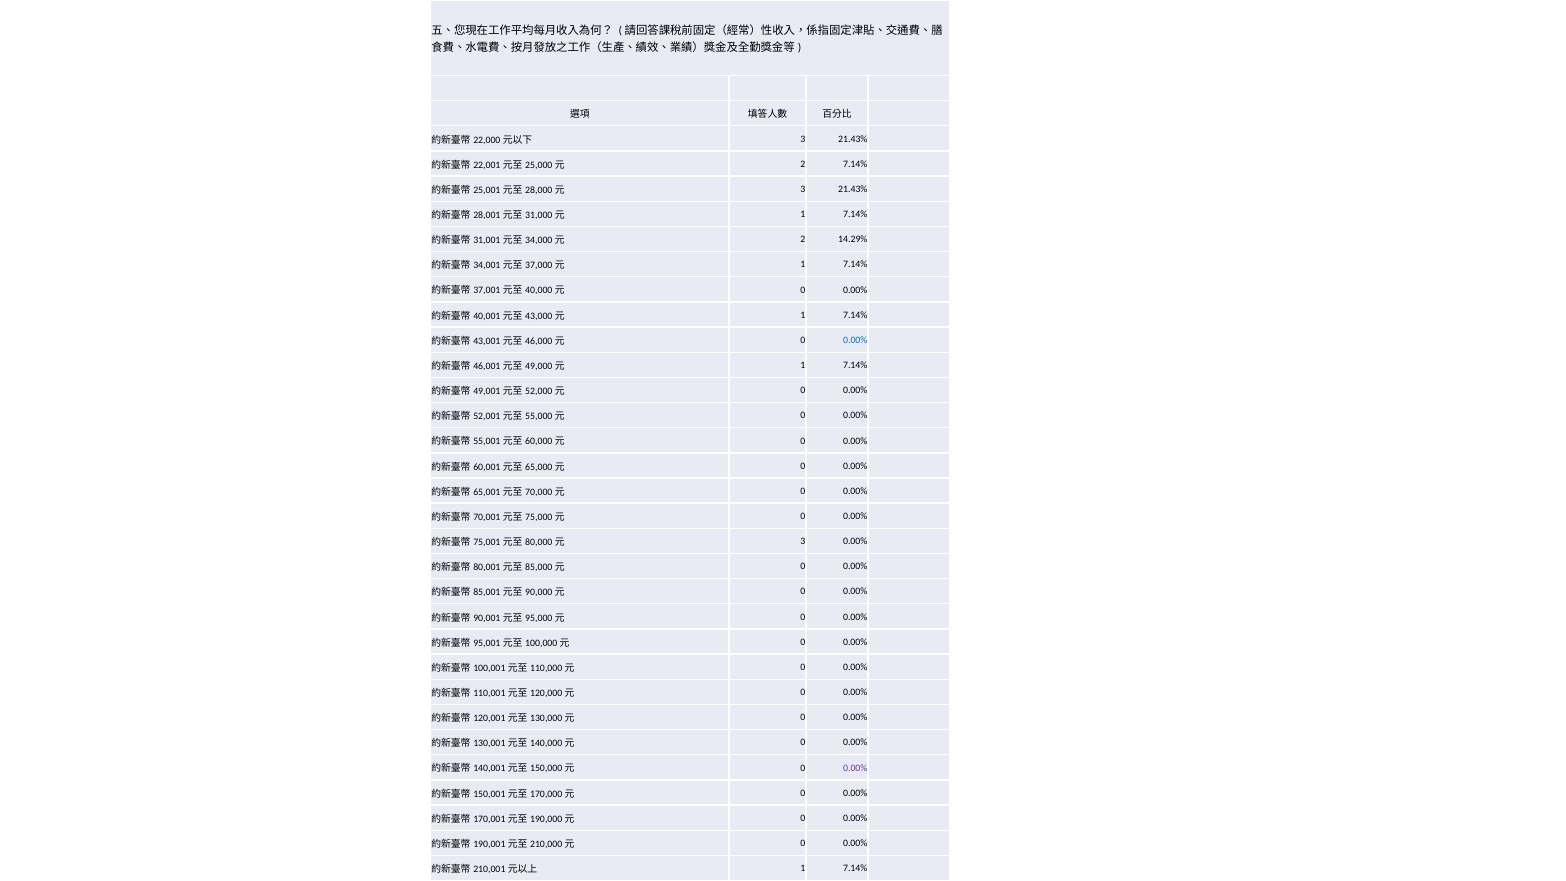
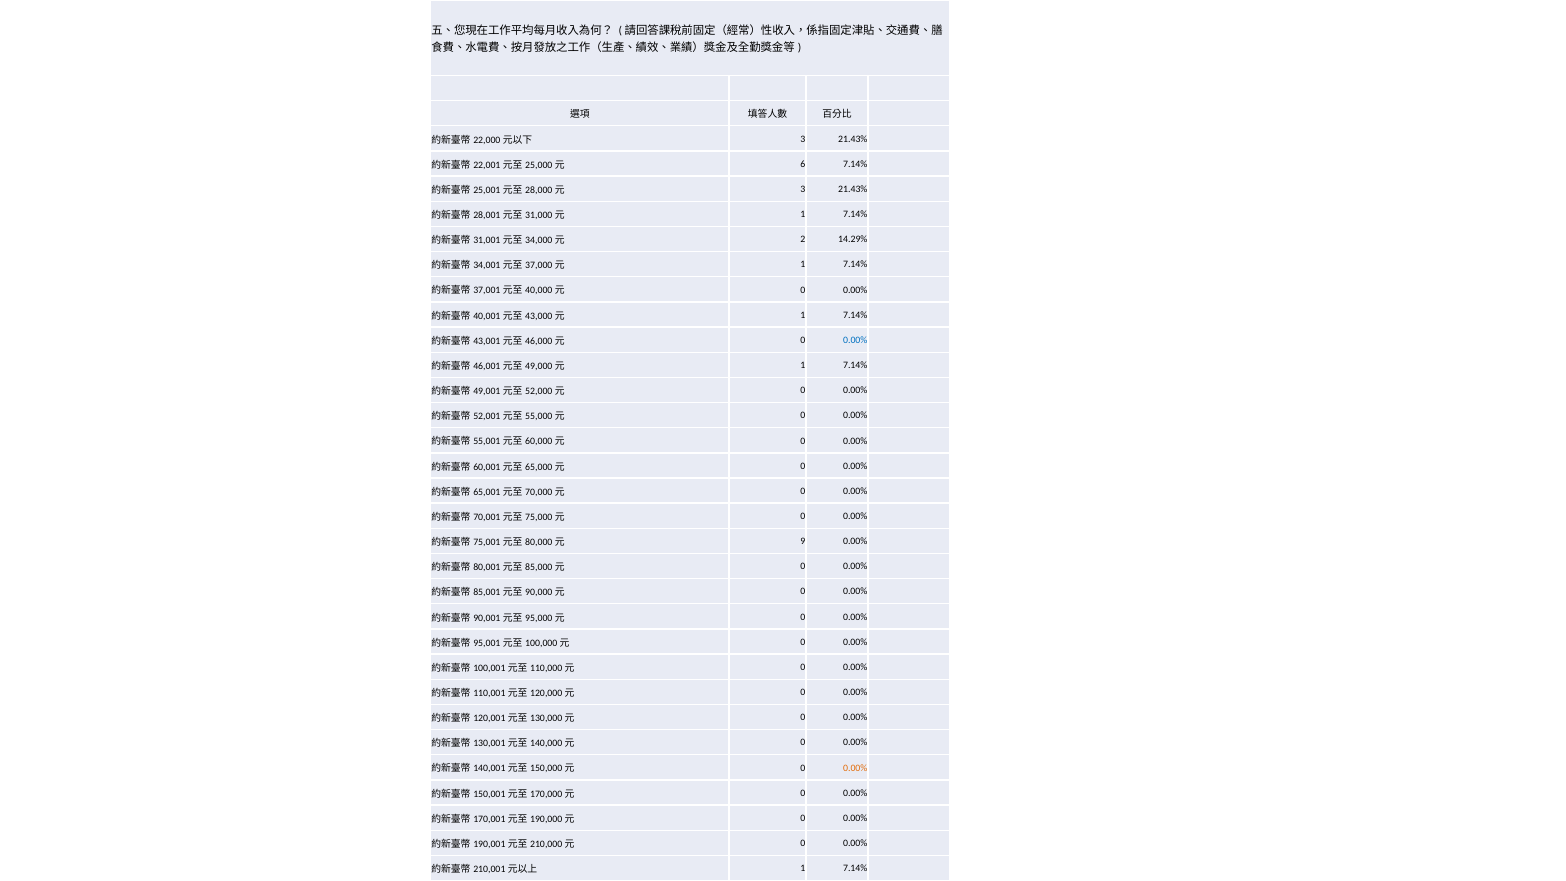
2: 2 -> 6 (803, 164)
3: 3 -> 9 (803, 541)
0.00% colour: purple -> orange (855, 768)
